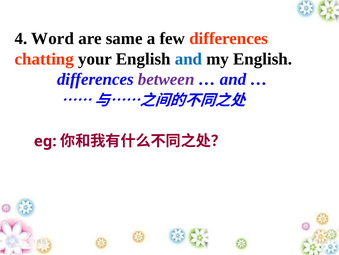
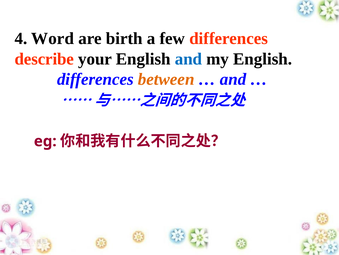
same: same -> birth (124, 38)
chatting: chatting -> describe (44, 59)
between colour: purple -> orange (166, 79)
